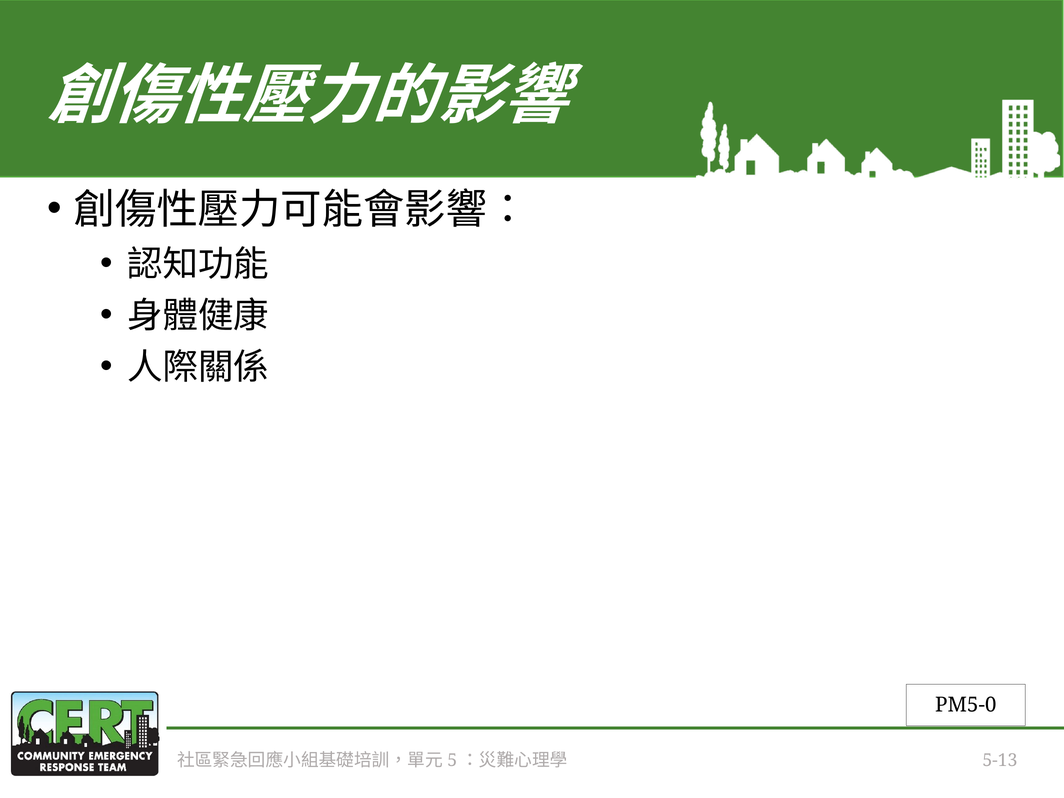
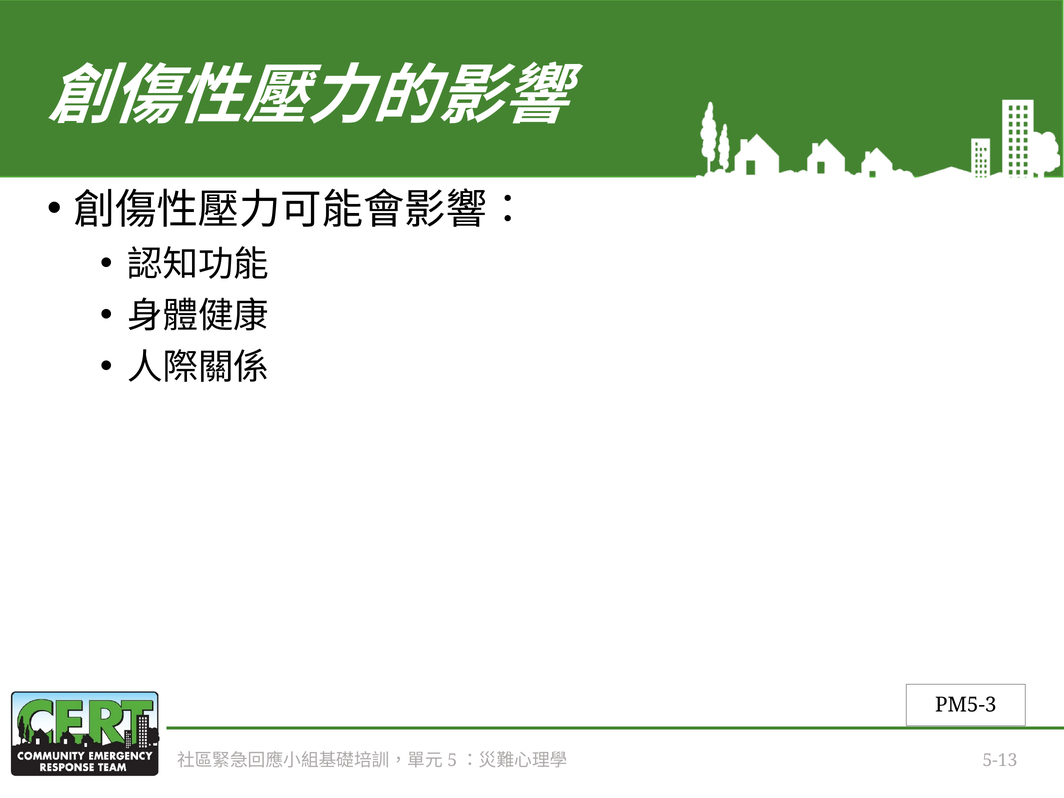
PM5-0: PM5-0 -> PM5-3 (966, 705)
